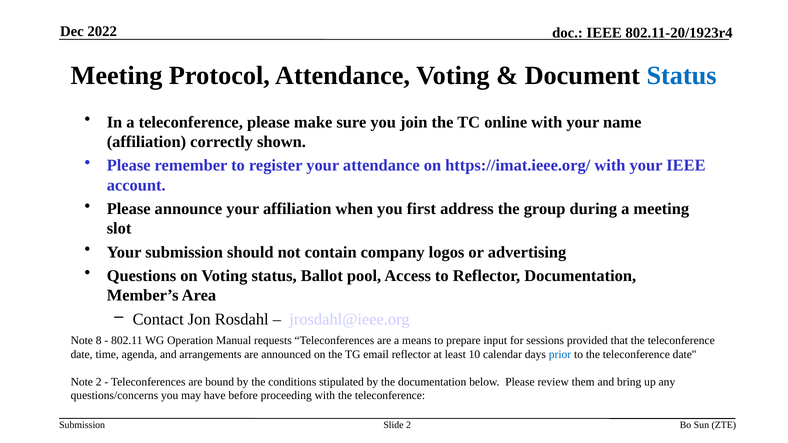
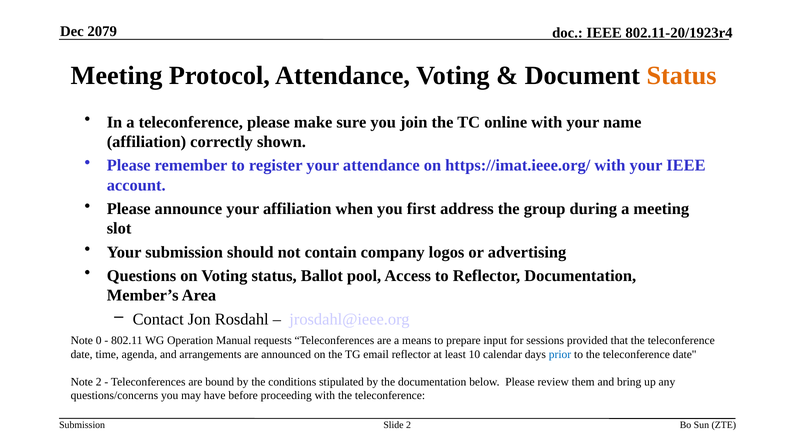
2022: 2022 -> 2079 (102, 31)
Status colour: blue -> orange (682, 76)
8: 8 -> 0 (99, 341)
